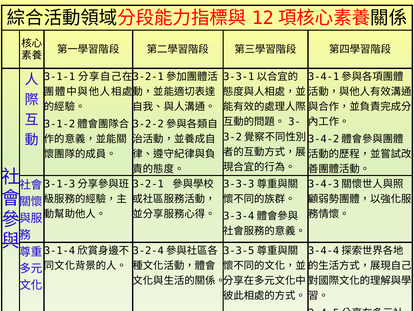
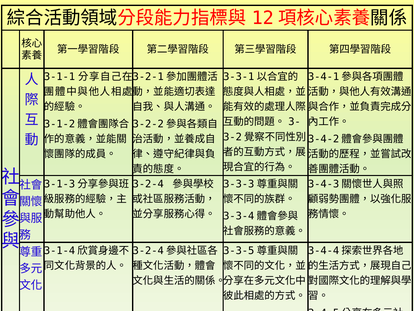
3-2-1: 3-2-1 -> 3-2-4 (148, 184)
